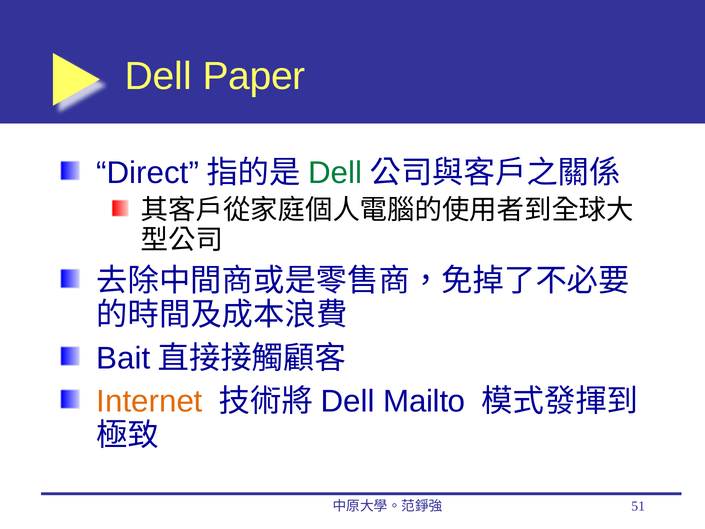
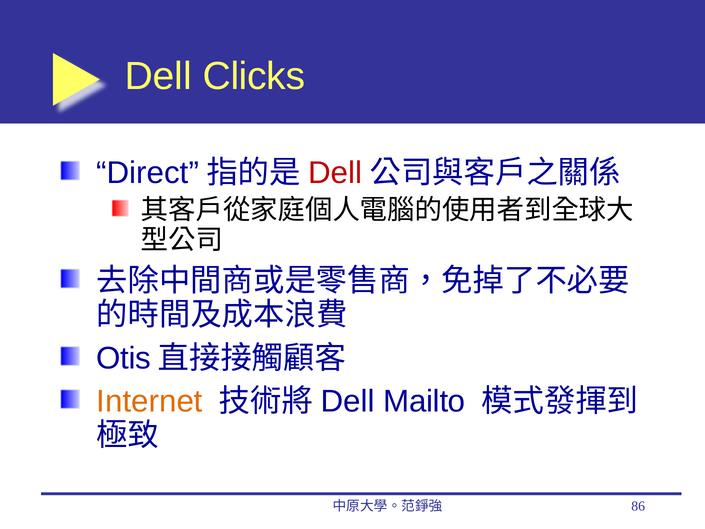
Paper: Paper -> Clicks (254, 76)
Dell colour: green -> red (335, 173)
Bait: Bait -> Otis (124, 358)
51: 51 -> 86 (638, 506)
